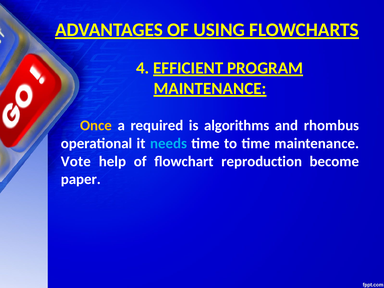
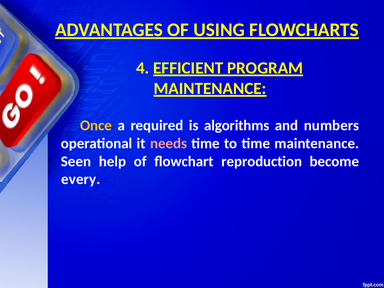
rhombus: rhombus -> numbers (332, 126)
needs colour: light blue -> pink (168, 143)
Vote: Vote -> Seen (76, 161)
paper: paper -> every (81, 179)
